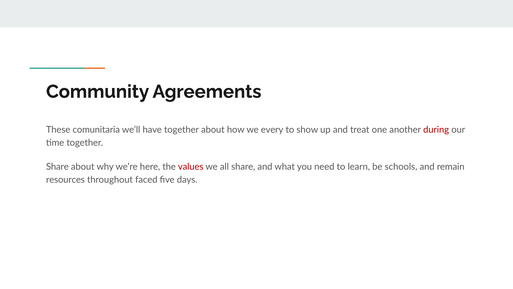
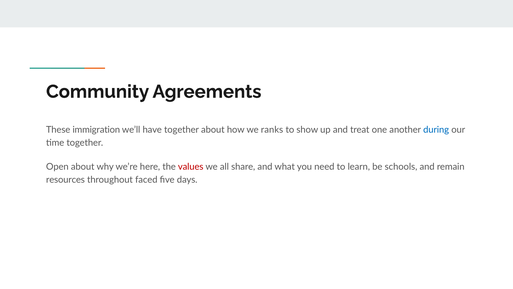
comunitaria: comunitaria -> immigration (96, 130)
every: every -> ranks (272, 130)
during colour: red -> blue (436, 130)
Share: Share -> Open (57, 167)
